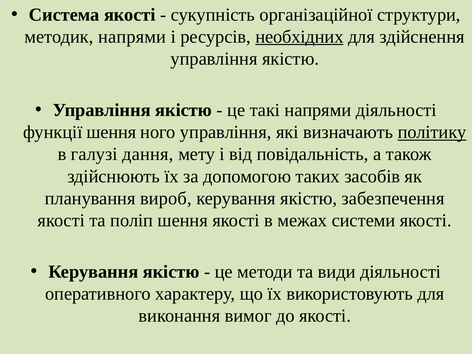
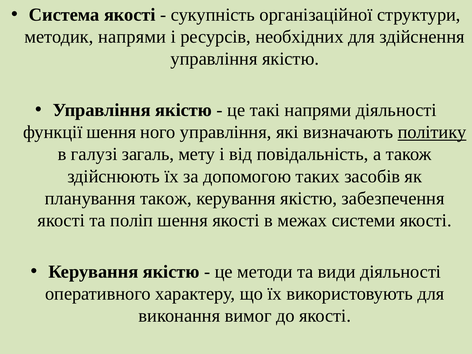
необхідних underline: present -> none (299, 37)
дання: дання -> загаль (148, 154)
планування вироб: вироб -> також (166, 198)
